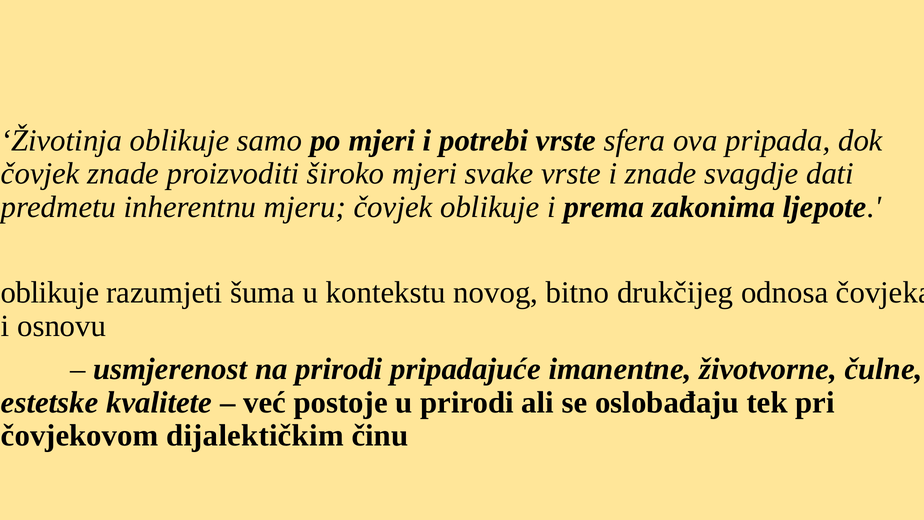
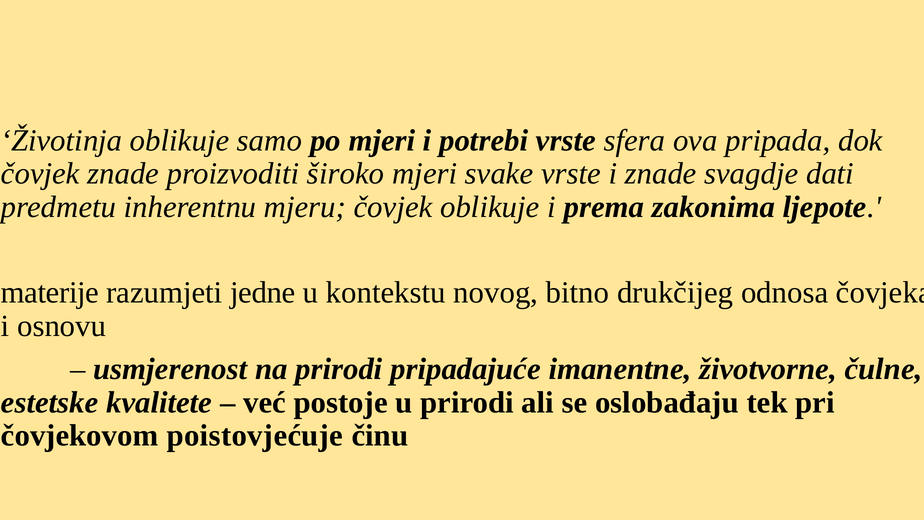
oblikuje: oblikuje -> materije (50, 293)
šuma: šuma -> jedne (263, 293)
dijalektičkim: dijalektičkim -> poistovjećuje (255, 435)
